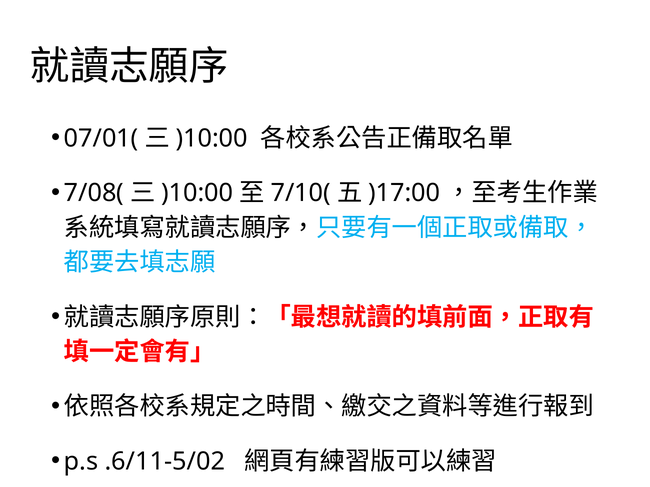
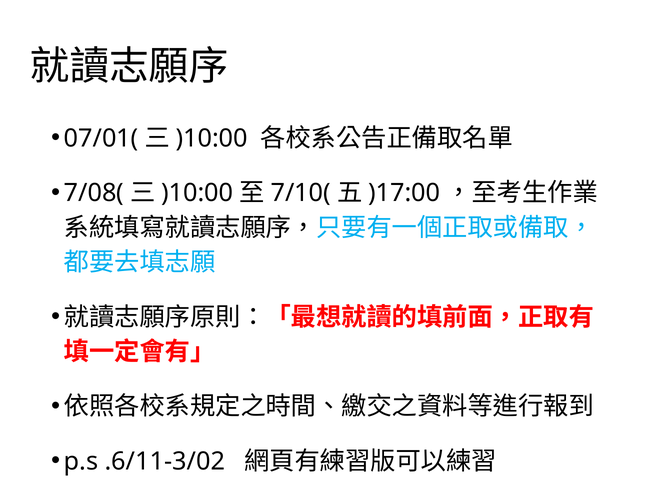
.6/11-5/02: .6/11-5/02 -> .6/11-3/02 (165, 462)
